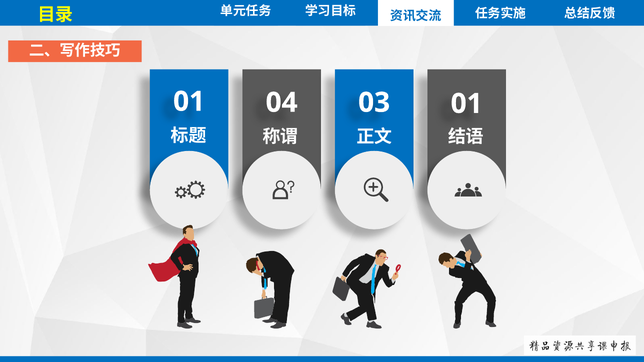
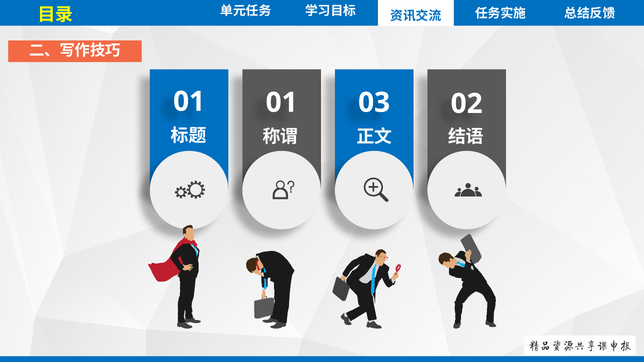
01 04: 04 -> 01 (282, 103)
03 01: 01 -> 02 (467, 104)
